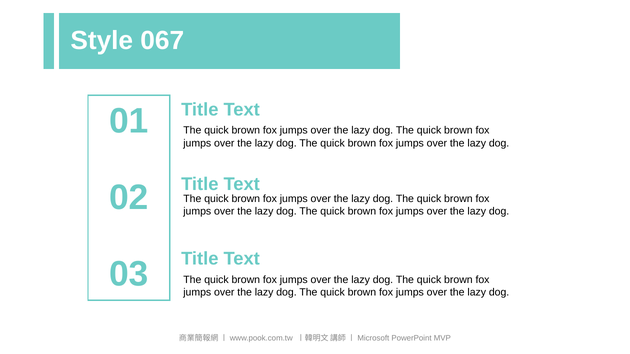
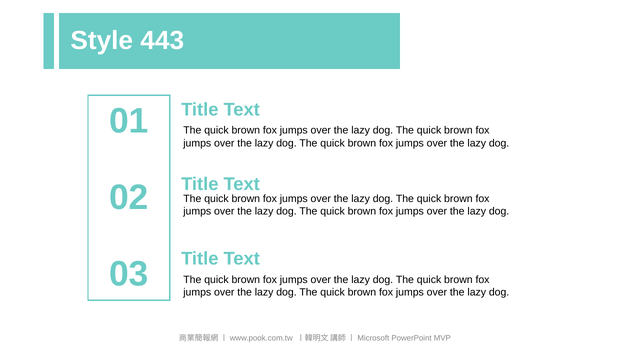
067: 067 -> 443 (162, 41)
